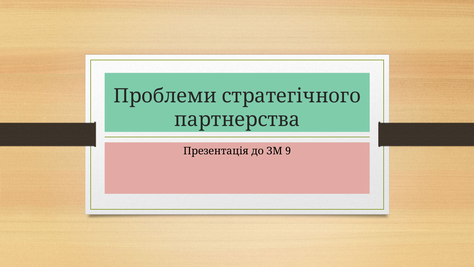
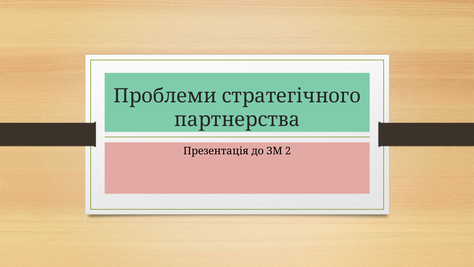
9: 9 -> 2 (288, 151)
